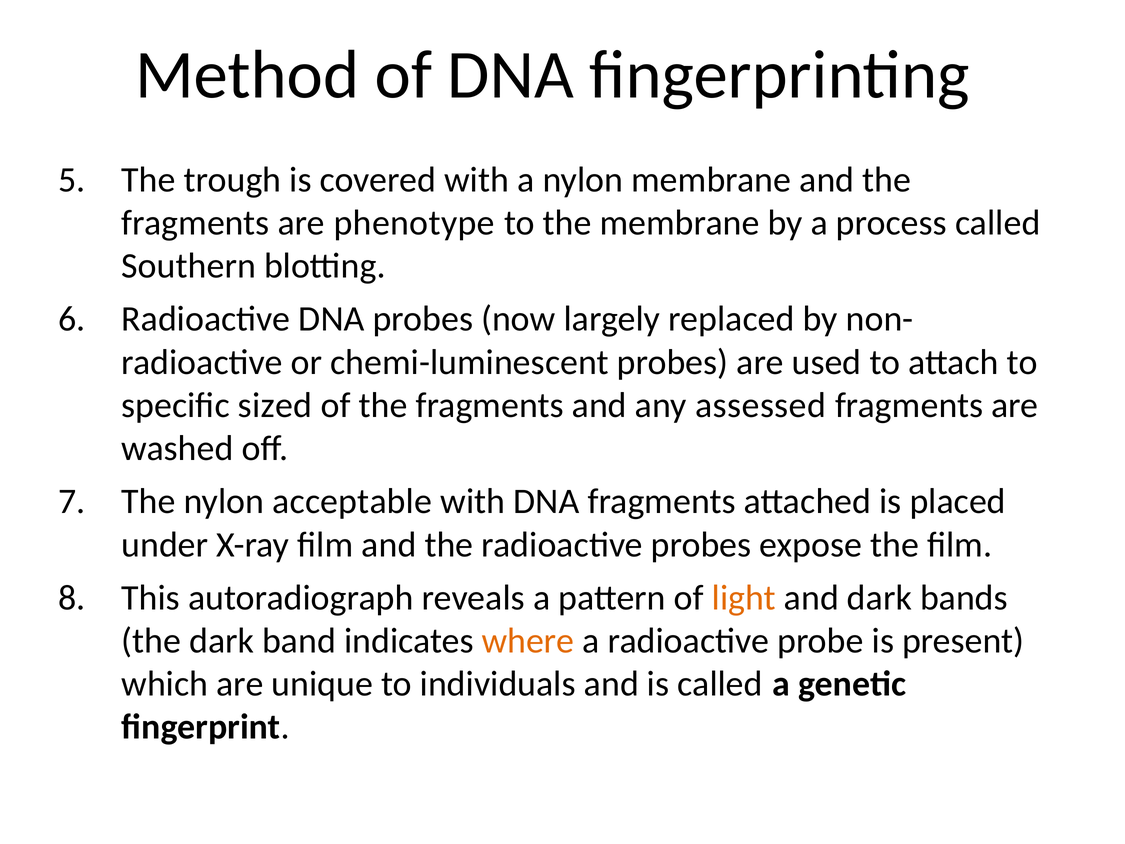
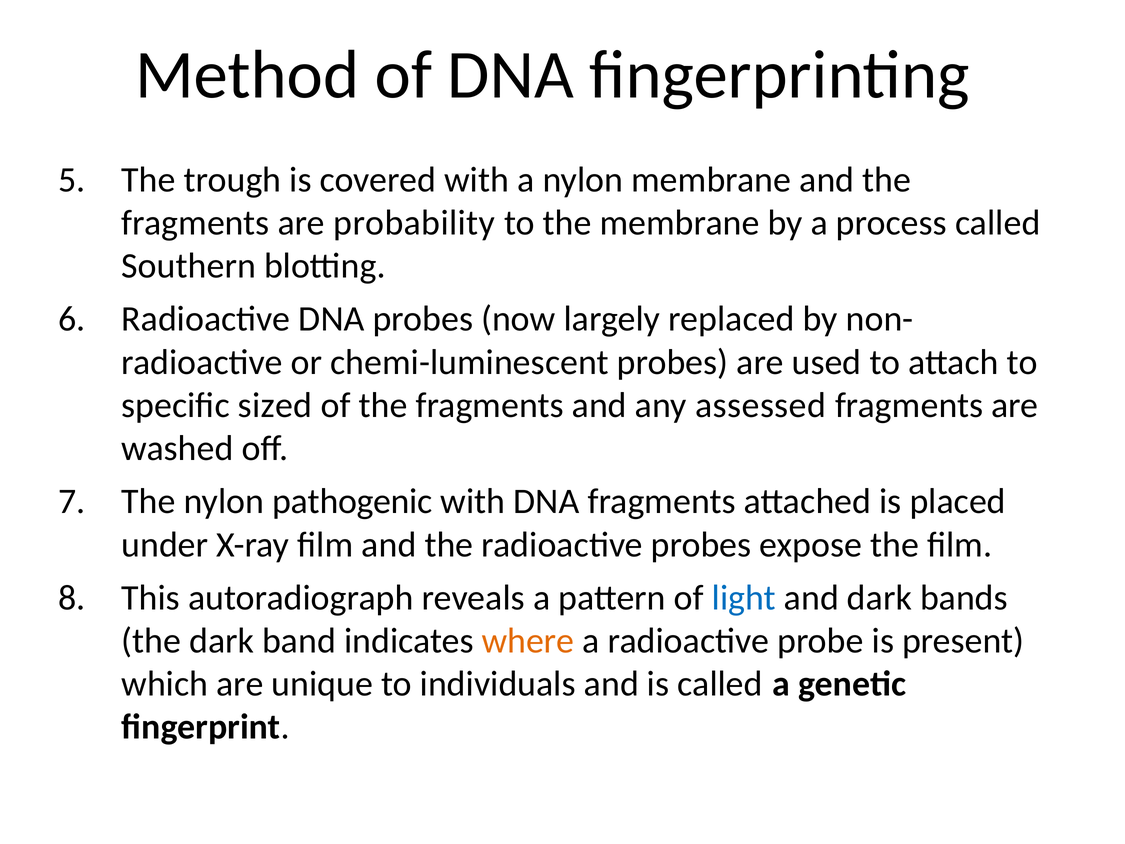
phenotype: phenotype -> probability (414, 223)
acceptable: acceptable -> pathogenic (352, 501)
light colour: orange -> blue (744, 598)
